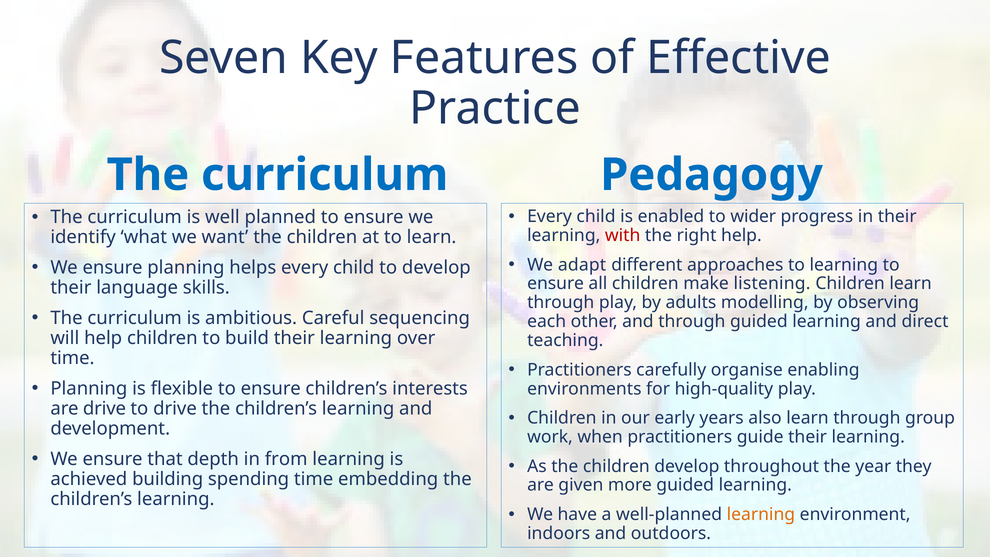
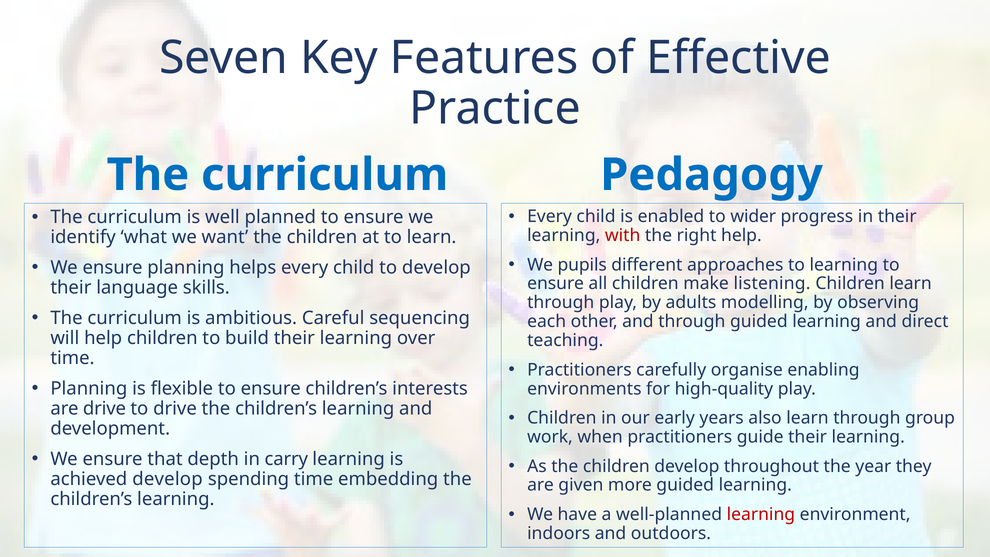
adapt: adapt -> pupils (582, 265)
from: from -> carry (286, 459)
achieved building: building -> develop (168, 479)
learning colour: orange -> red (761, 514)
